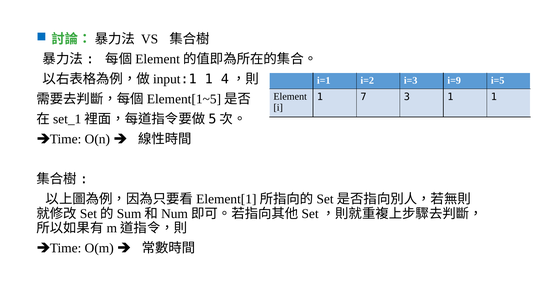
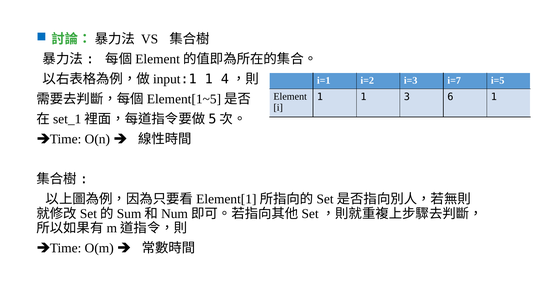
i=9: i=9 -> i=7 (454, 81)
1 7: 7 -> 1 (363, 97)
3 1: 1 -> 6 (450, 97)
